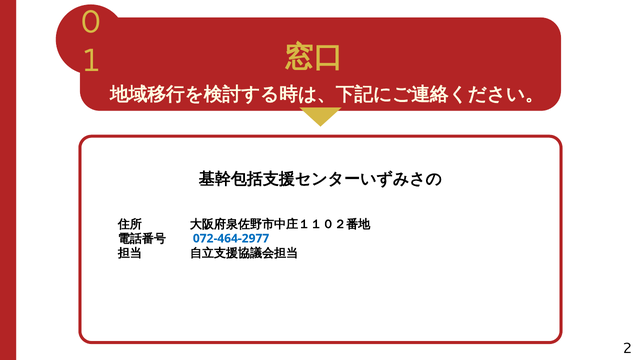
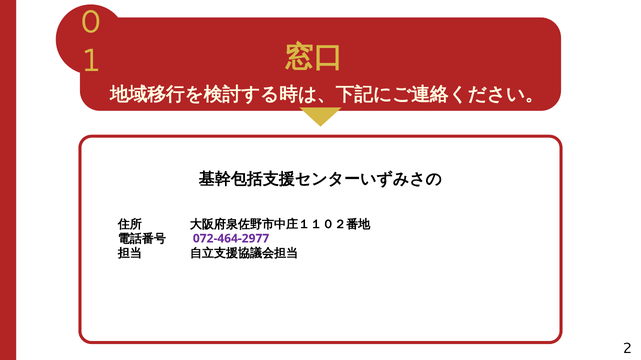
072-464-2977 colour: blue -> purple (231, 239)
